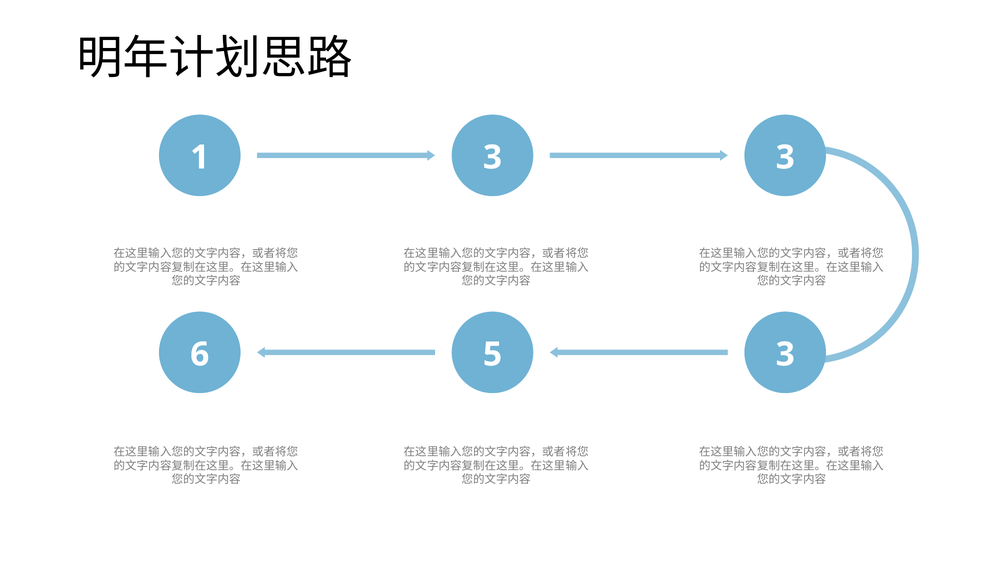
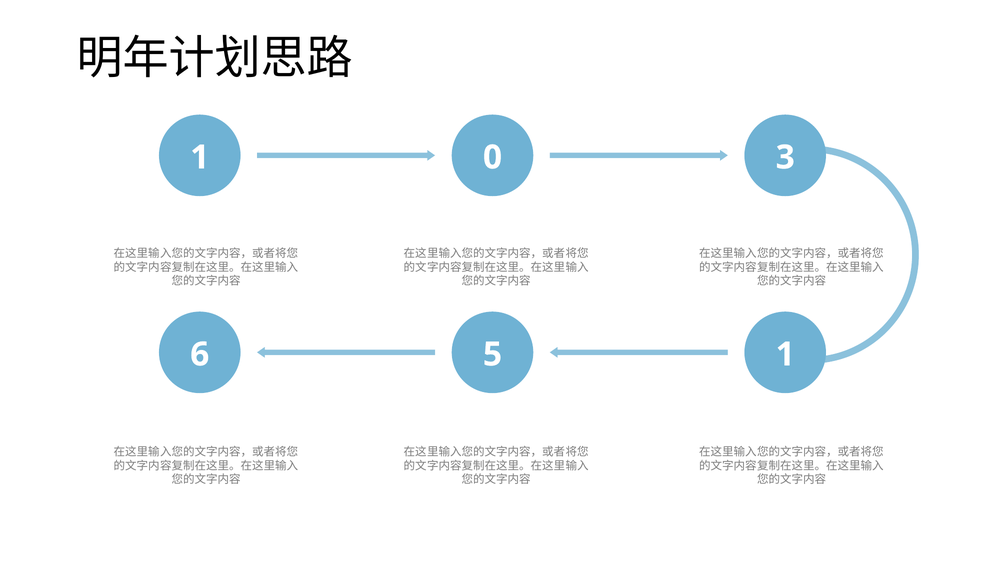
1 3: 3 -> 0 (493, 158)
5 3: 3 -> 1 (785, 355)
